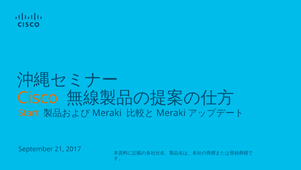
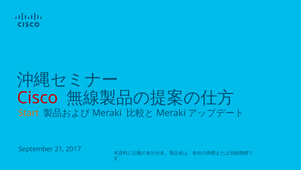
Cisco colour: orange -> red (38, 97)
